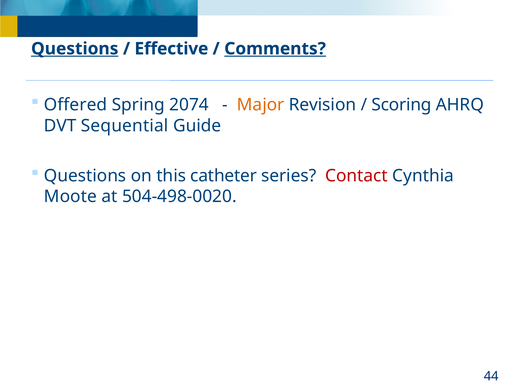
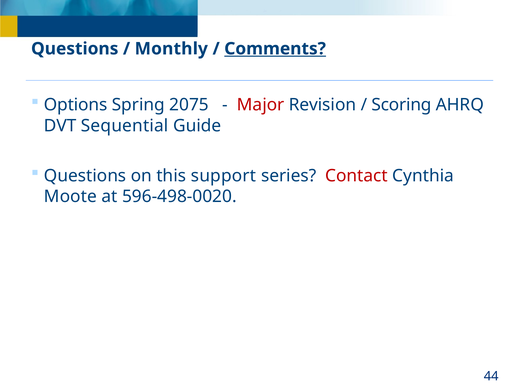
Questions underline: present -> none (75, 49)
Effective: Effective -> Monthly (171, 49)
Offered: Offered -> Options (76, 105)
2074: 2074 -> 2075 (189, 105)
Major colour: orange -> red (261, 105)
catheter: catheter -> support (223, 176)
504-498-0020: 504-498-0020 -> 596-498-0020 (179, 197)
